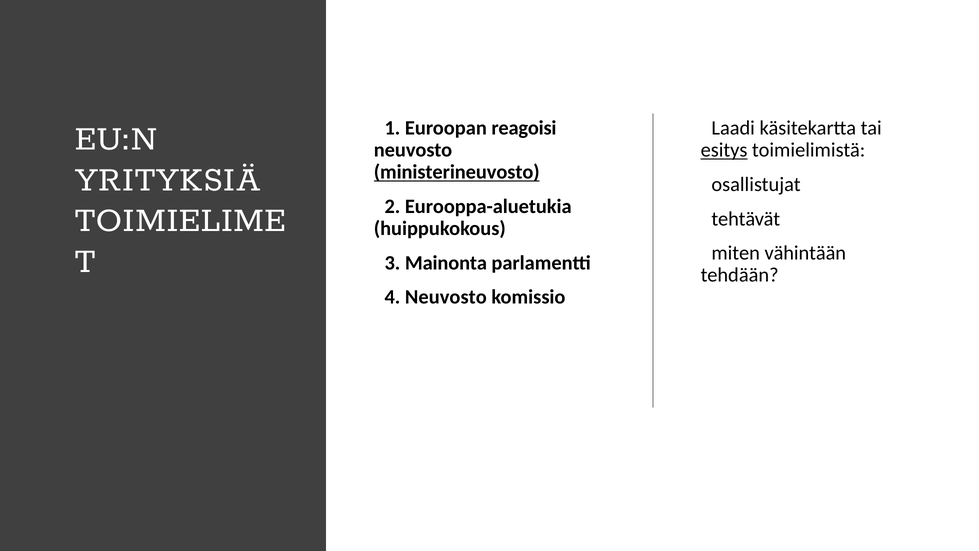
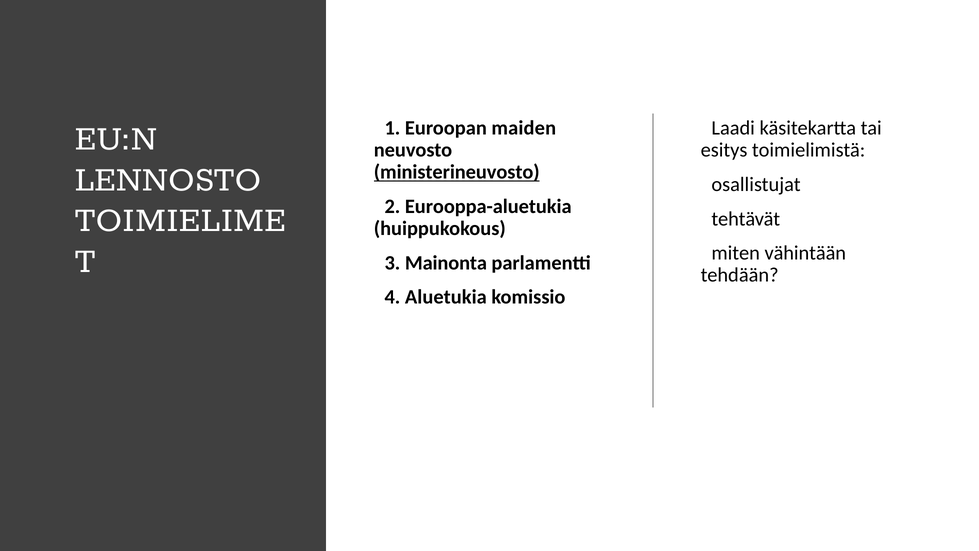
reagoisi: reagoisi -> maiden (524, 128)
esitys underline: present -> none (724, 150)
YRITYKSIÄ: YRITYKSIÄ -> LENNOSTO (168, 178)
Neuvosto: Neuvosto -> Aluetukia (446, 297)
